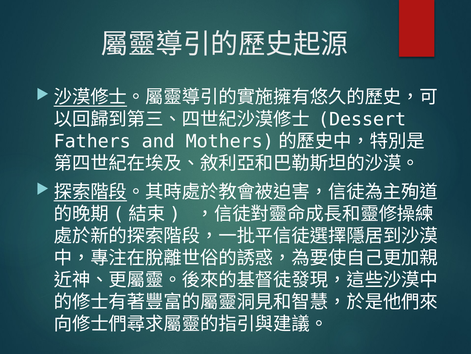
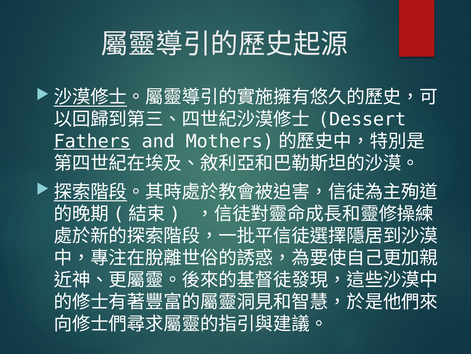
Fathers underline: none -> present (92, 141)
